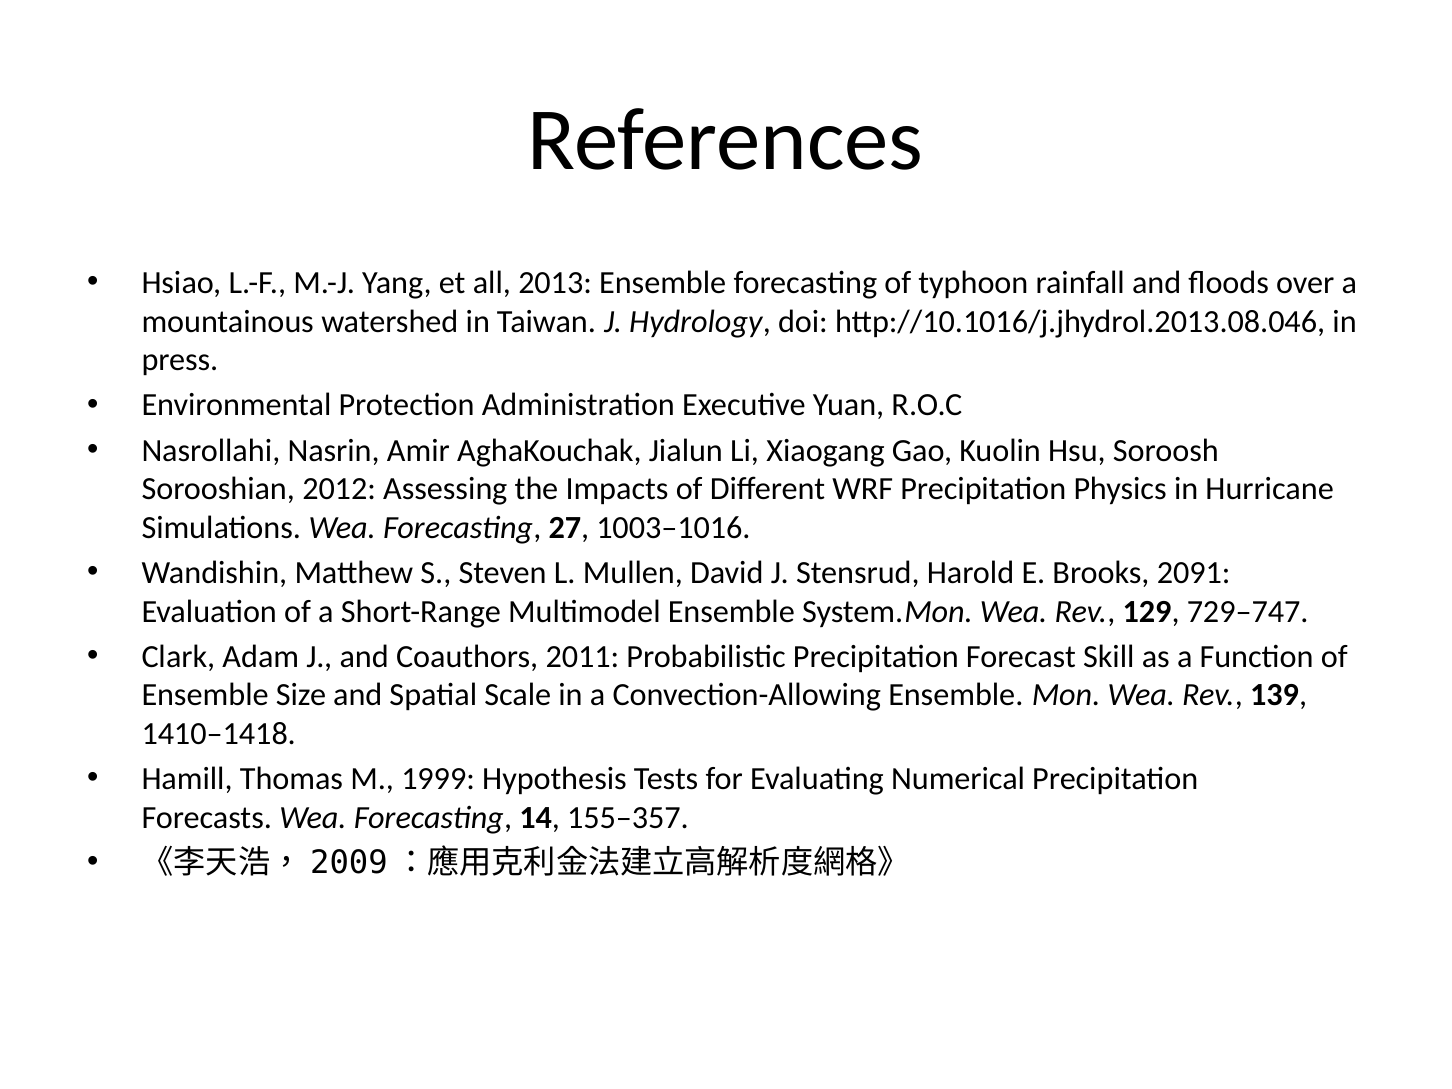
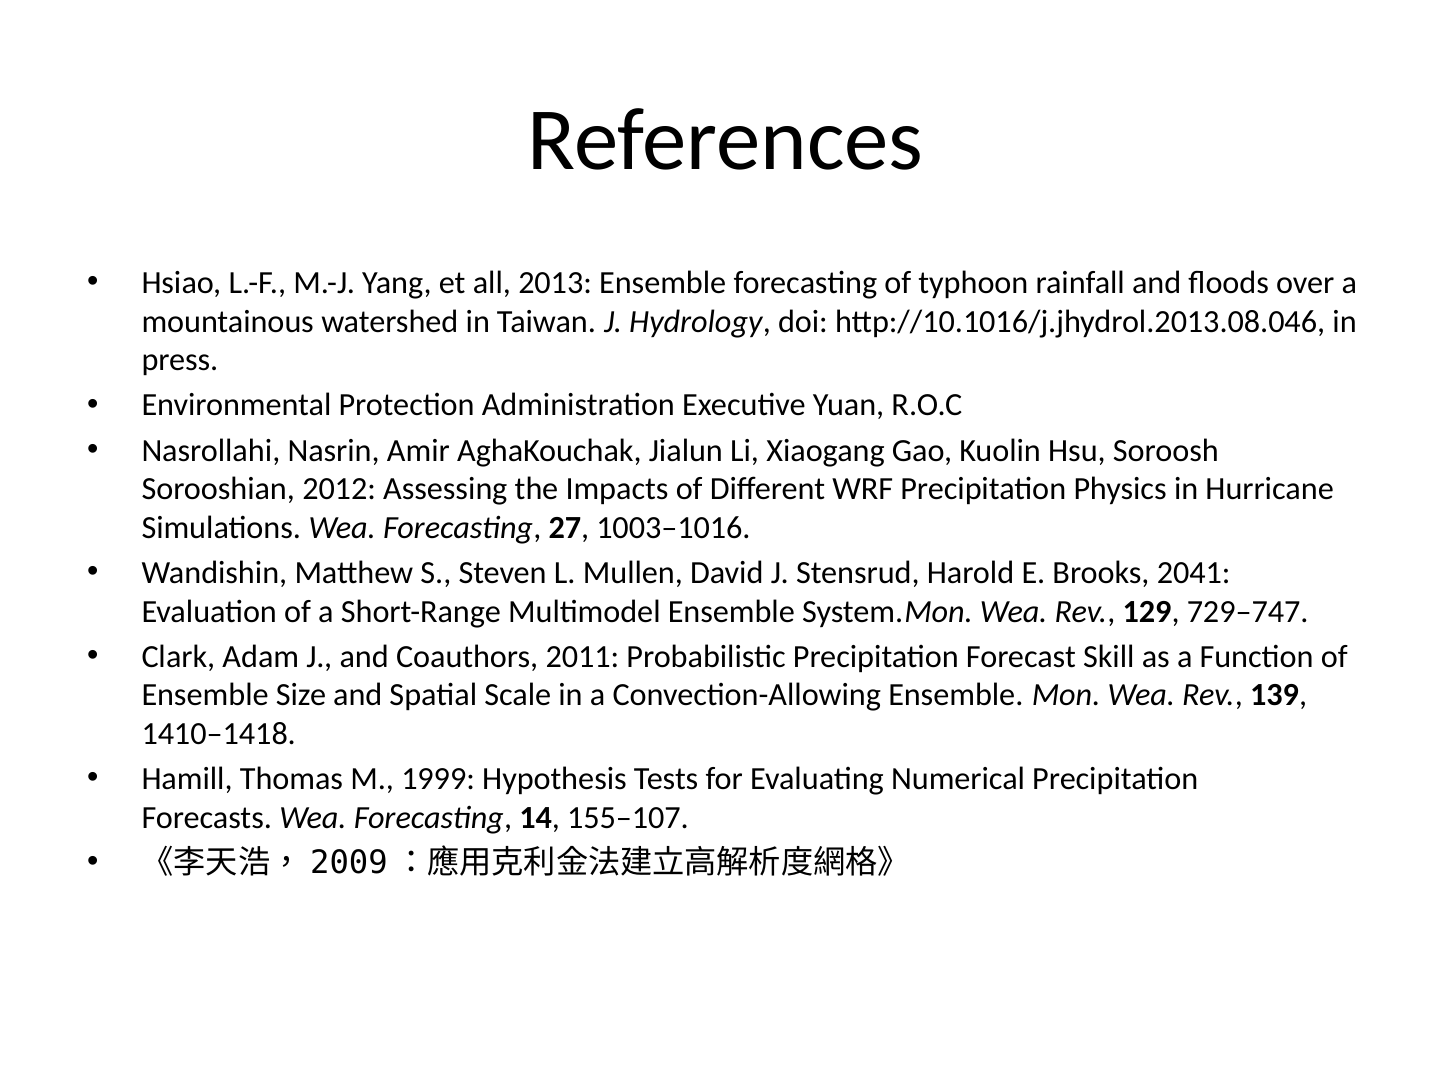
2091: 2091 -> 2041 (1194, 573)
155–357: 155–357 -> 155–107 (628, 818)
